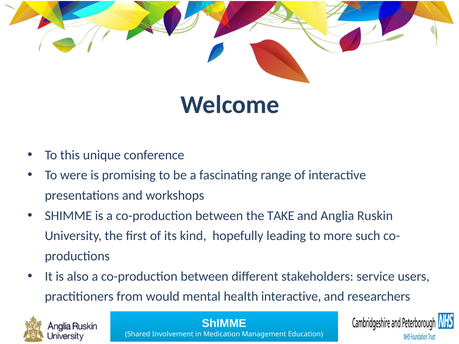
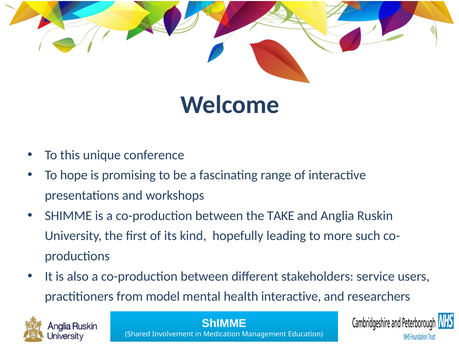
were: were -> hope (74, 175)
would: would -> model (163, 297)
